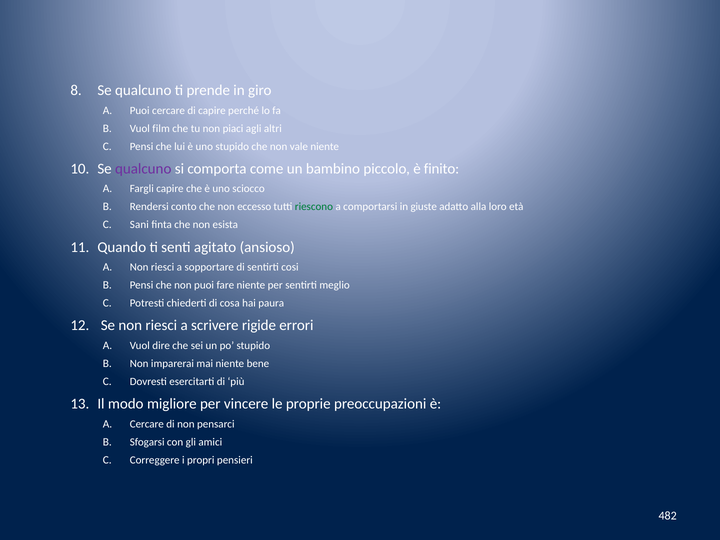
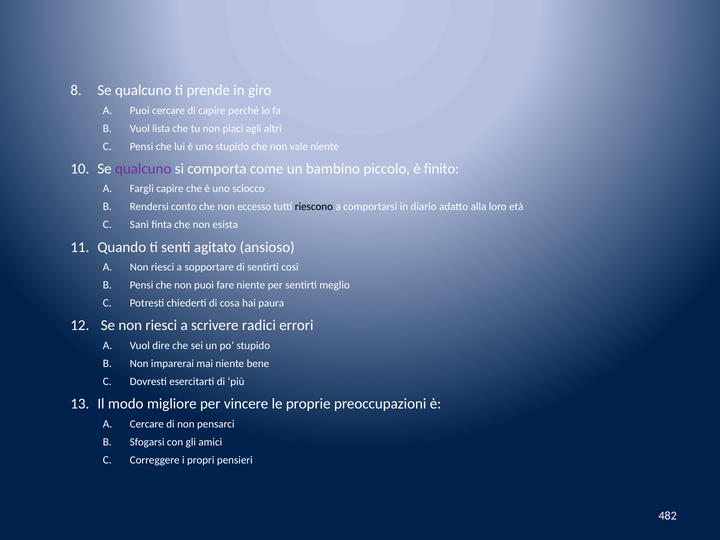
film: film -> lista (161, 128)
riescono colour: green -> black (314, 207)
giuste: giuste -> diario (424, 207)
rigide: rigide -> radici (259, 326)
